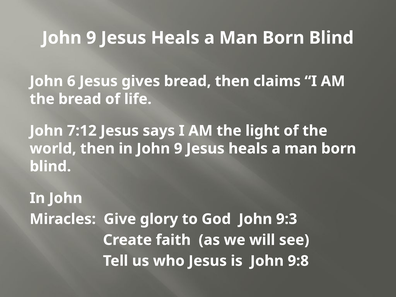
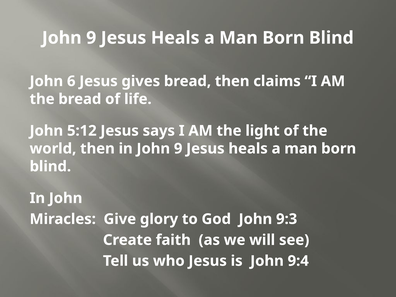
7:12: 7:12 -> 5:12 (82, 131)
9:8: 9:8 -> 9:4 (298, 261)
